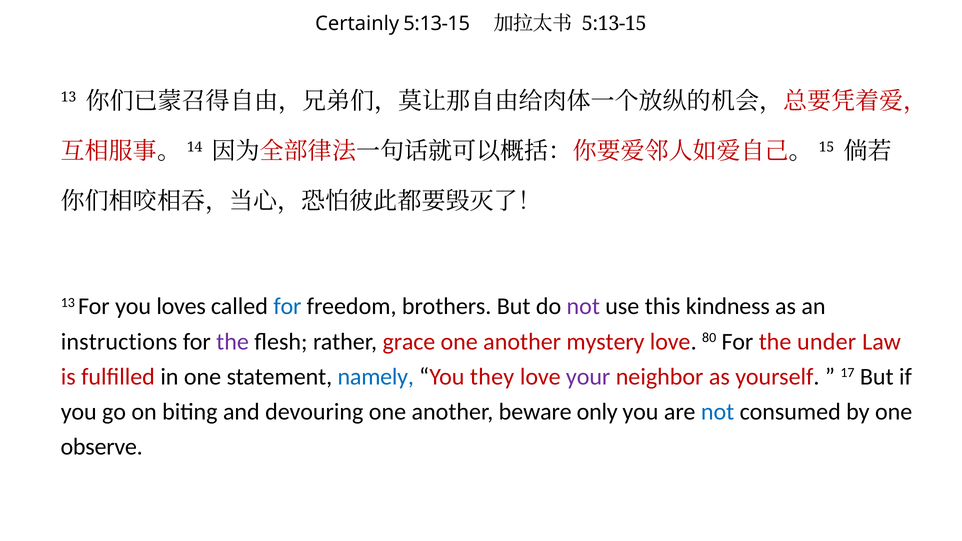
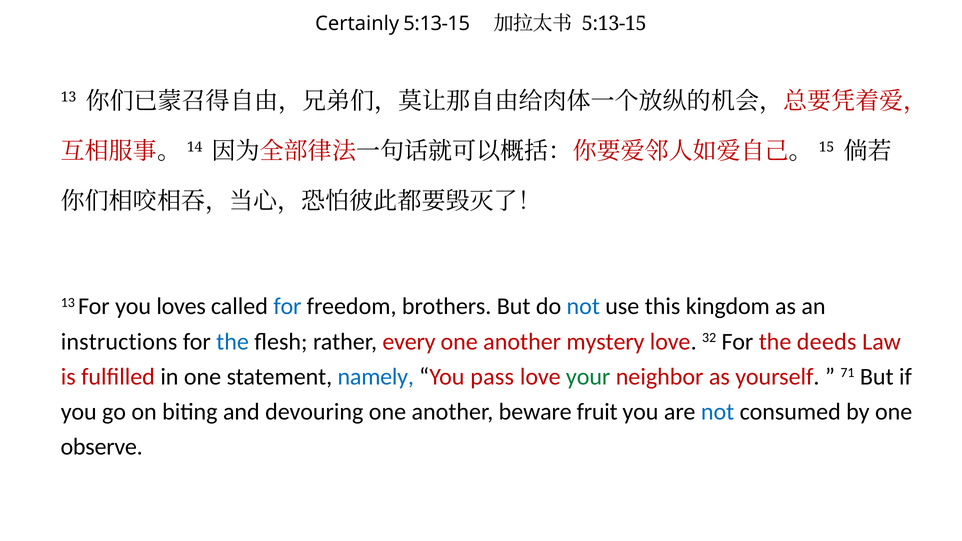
not colour: purple -> blue (583, 307)
kindness: kindness -> kingdom (728, 307)
the colour: purple -> blue (233, 342)
grace: grace -> every (409, 342)
80: 80 -> 32 (709, 338)
under: under -> deeds (827, 342)
they: they -> pass (492, 377)
your colour: purple -> green (588, 377)
17: 17 -> 71 (847, 373)
only: only -> fruit (597, 412)
